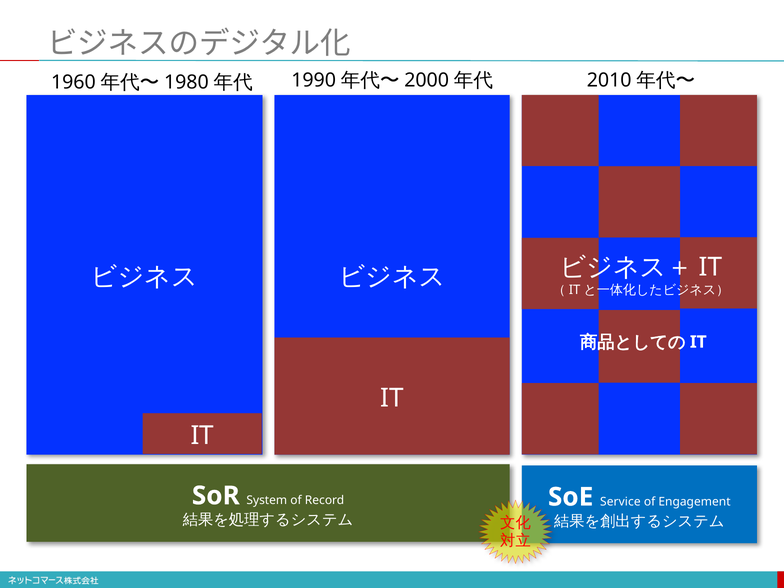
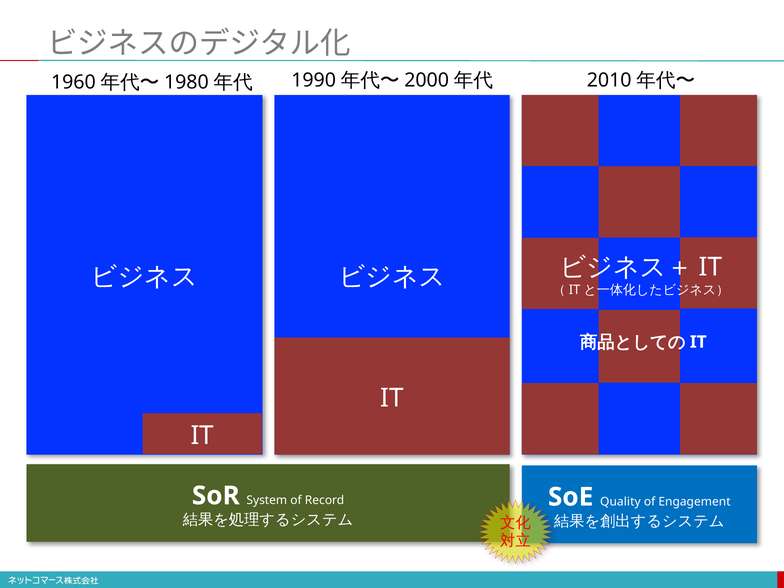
Service: Service -> Quality (620, 502)
